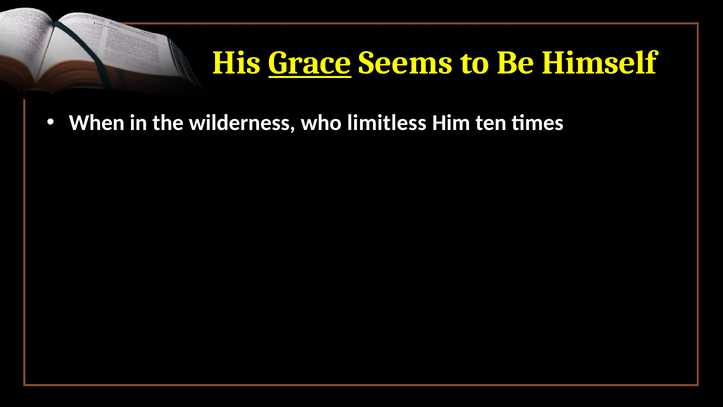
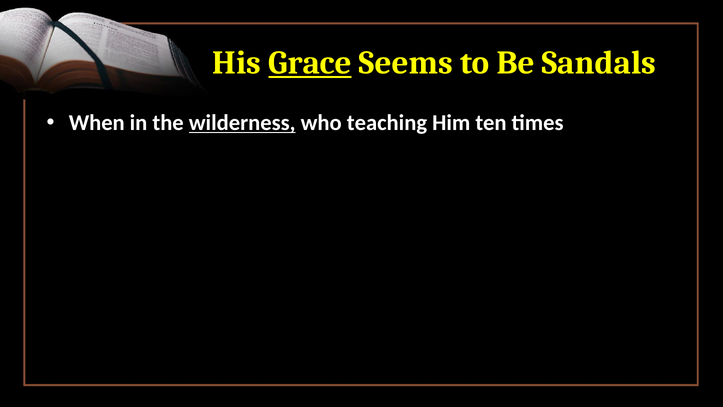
Himself: Himself -> Sandals (599, 63)
wilderness underline: none -> present (242, 123)
limitless: limitless -> teaching (387, 123)
